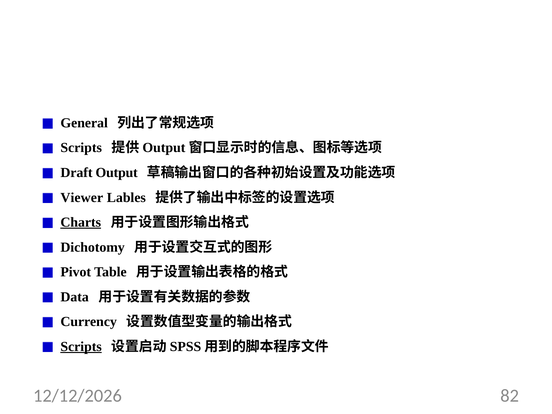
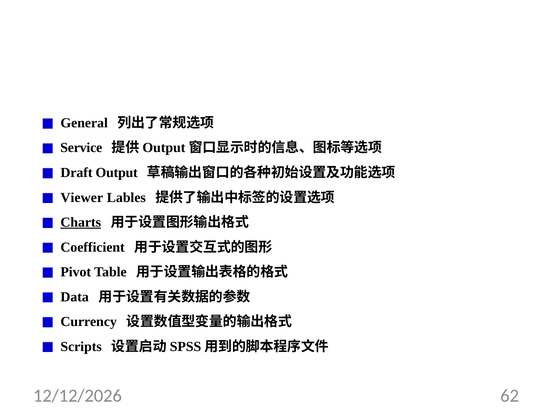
Scripts: Scripts -> Service (81, 148)
Dichotomy: Dichotomy -> Coefficient (93, 247)
Scripts underline: present -> none (81, 346)
82: 82 -> 62 (510, 396)
